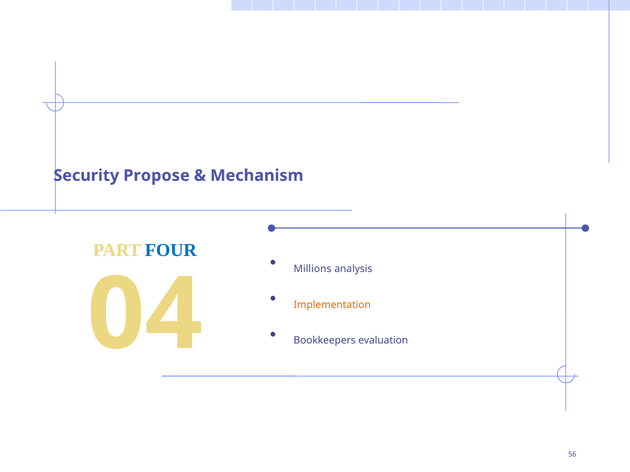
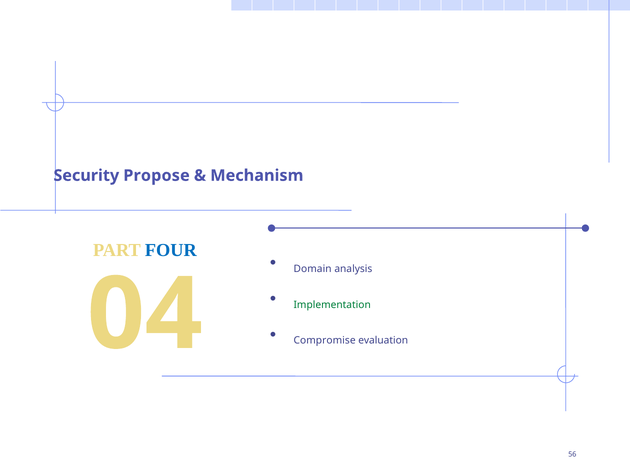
Millions: Millions -> Domain (313, 269)
Implementation colour: orange -> green (332, 305)
Bookkeepers: Bookkeepers -> Compromise (325, 341)
